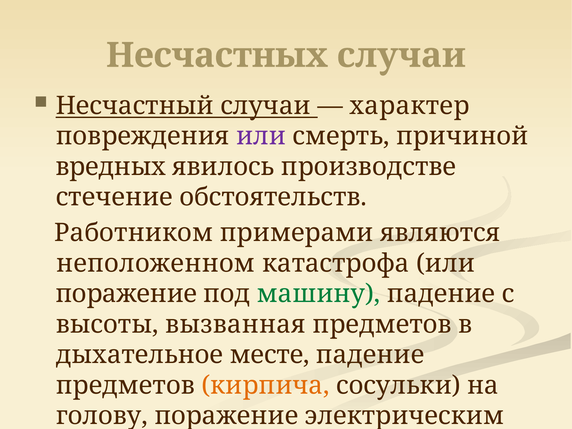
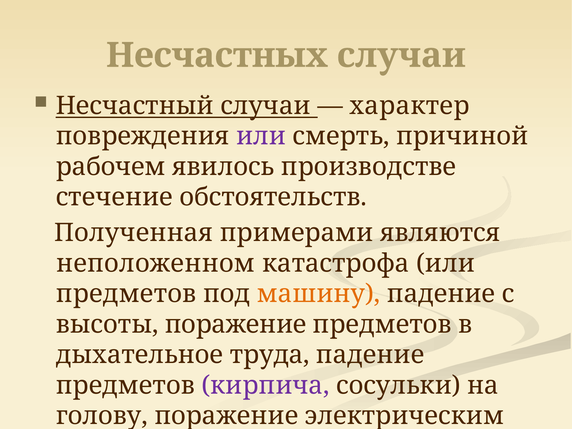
вредных: вредных -> рабочем (111, 167)
Работником: Работником -> Полученная (134, 233)
поражение: поражение -> предметов (126, 294)
машину colour: green -> orange (319, 294)
высоты вызванная: вызванная -> поражение (236, 324)
месте: месте -> труда (270, 355)
кирпича colour: orange -> purple (265, 385)
